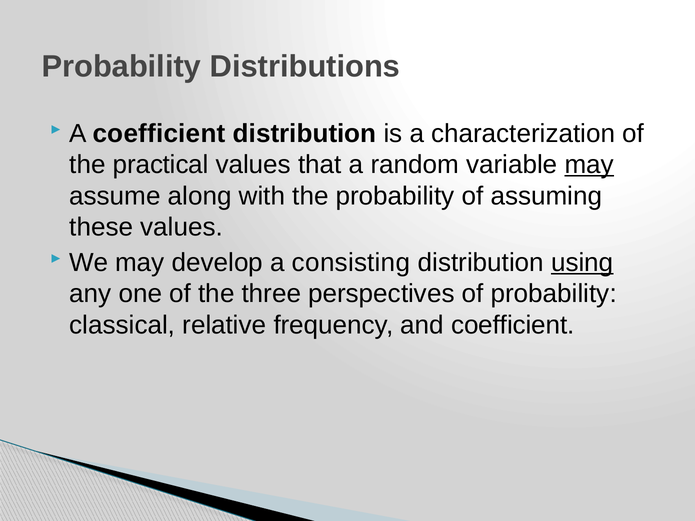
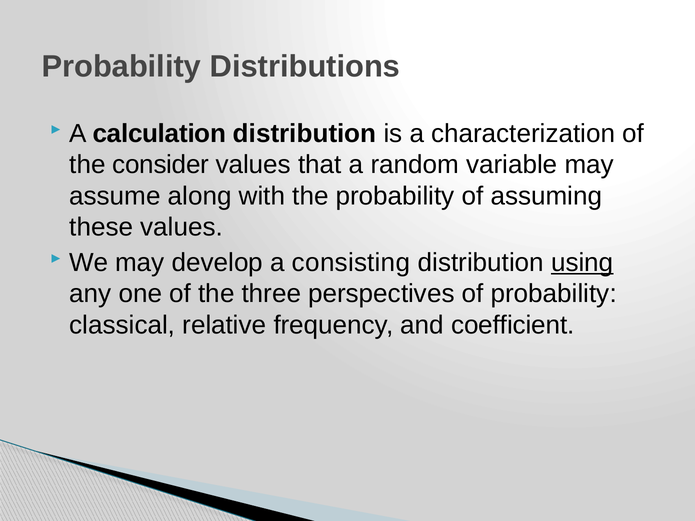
A coefficient: coefficient -> calculation (159, 134)
practical: practical -> consider (161, 165)
may underline: present -> none (589, 165)
